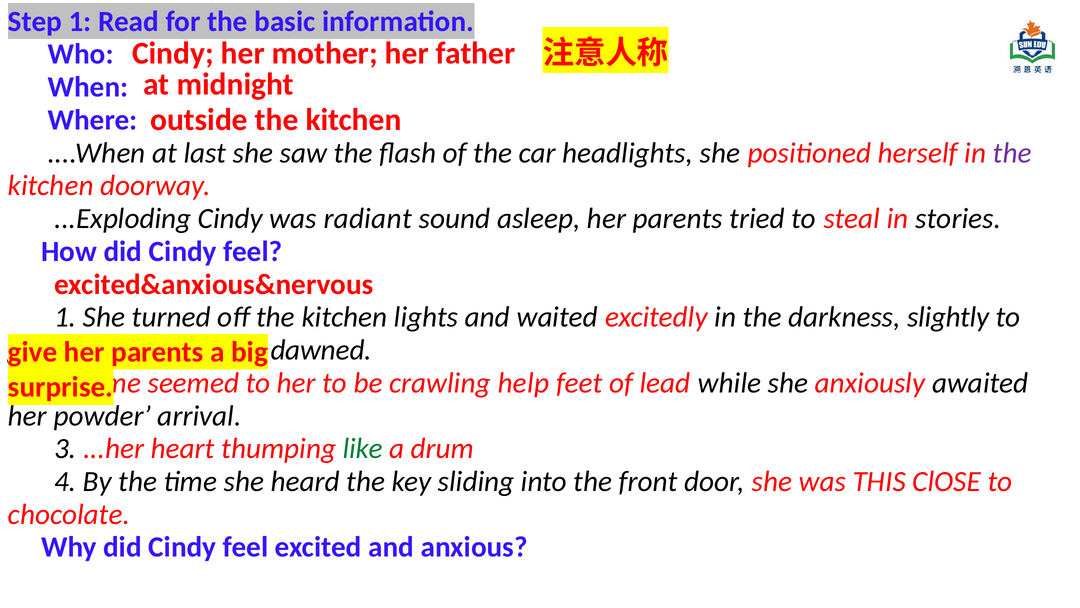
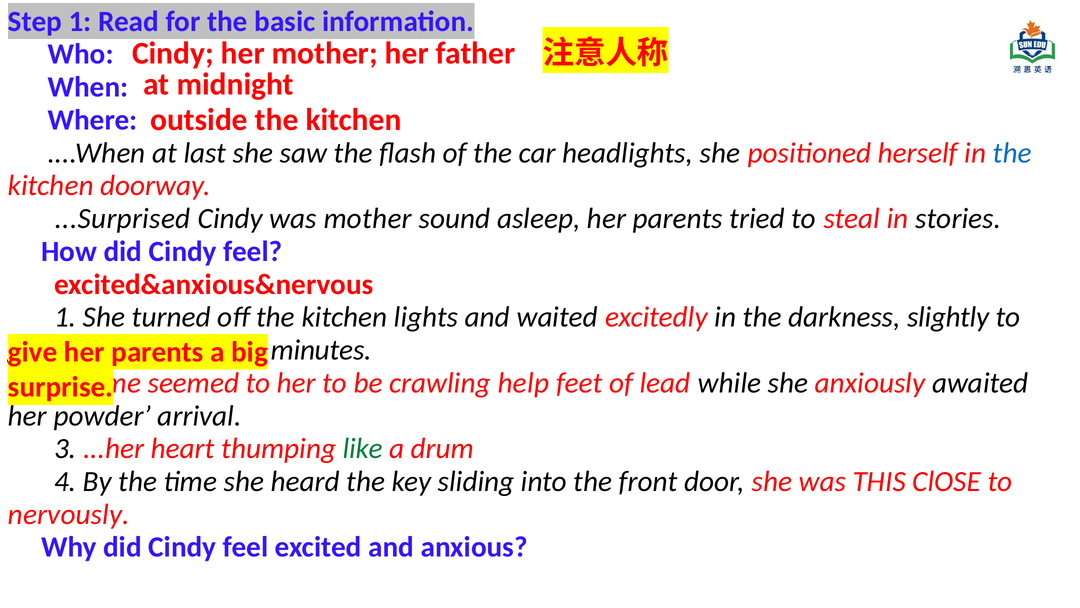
the colour: purple -> blue (1012, 153)
...Exploding: ...Exploding -> ...Surprised (123, 218)
was radiant: radiant -> mother (368, 218)
dawned: dawned -> minutes (321, 350)
chocolate: chocolate -> nervously (69, 514)
